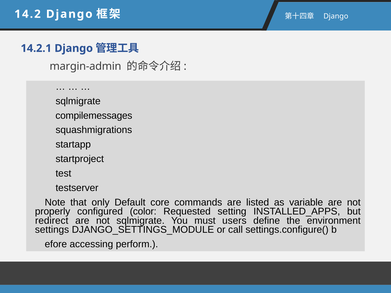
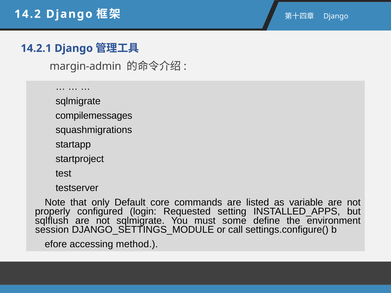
color: color -> login (143, 212)
redirect: redirect -> sqlflush (52, 221)
users: users -> some (234, 221)
settings: settings -> session (52, 230)
perform: perform -> method (137, 244)
